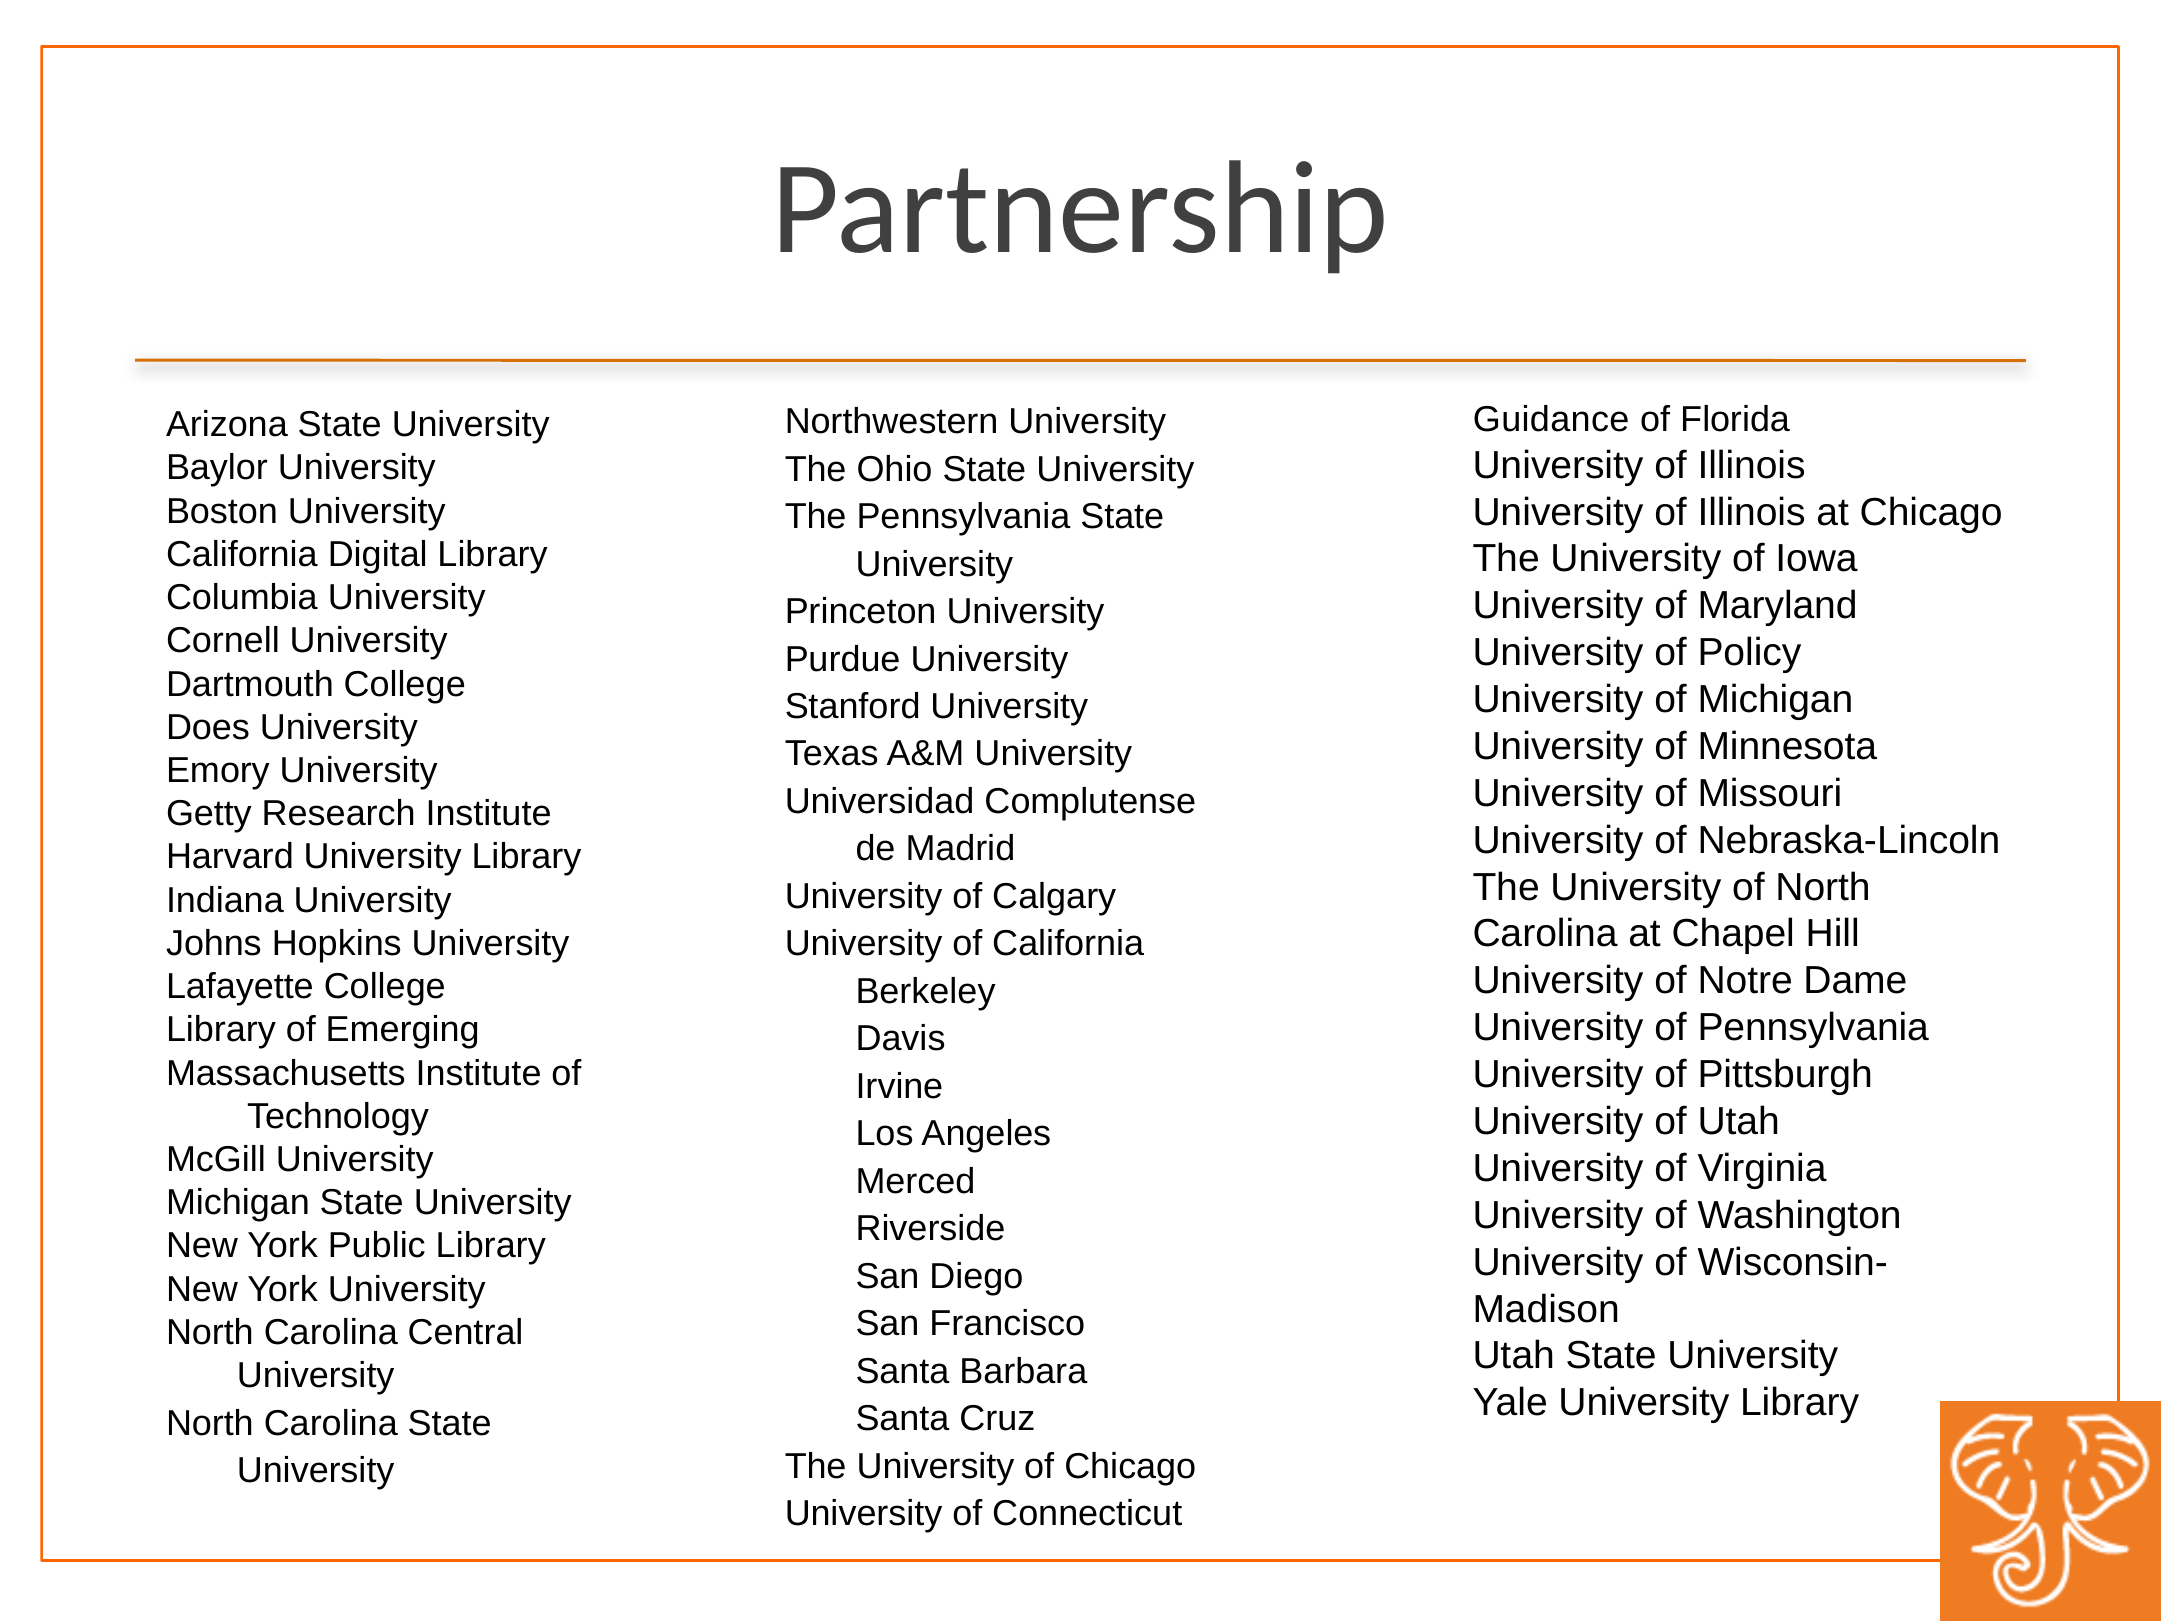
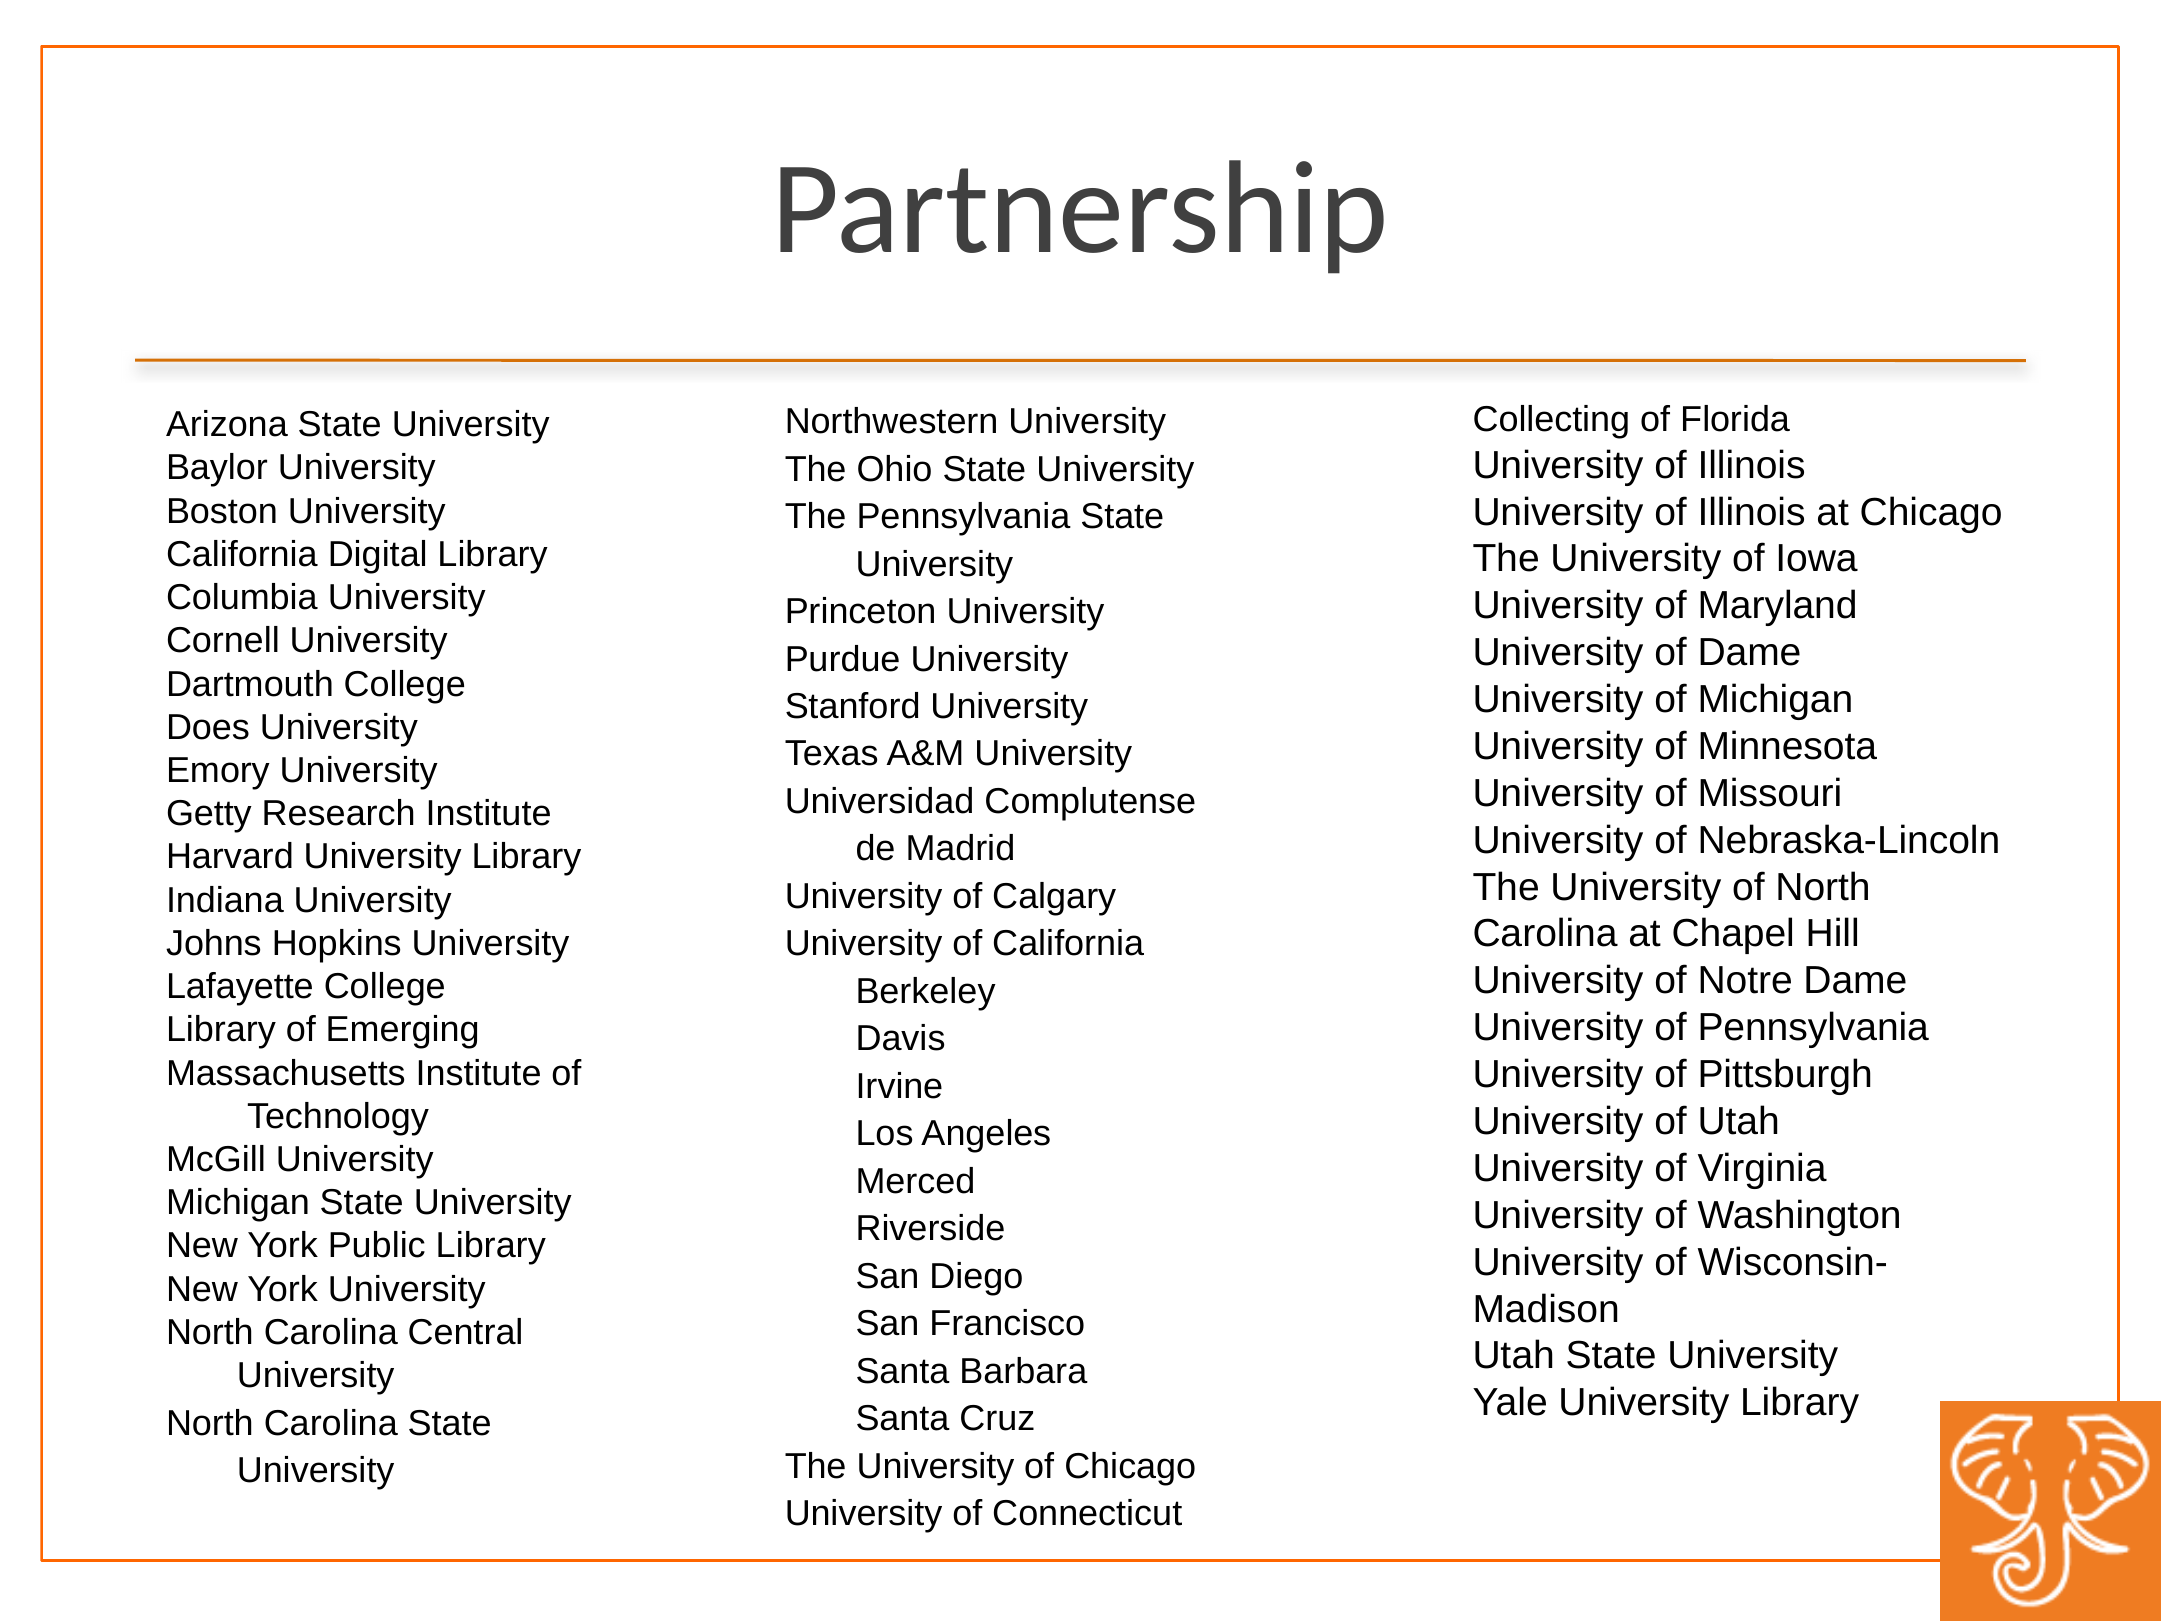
Guidance: Guidance -> Collecting (1551, 420)
of Policy: Policy -> Dame (1749, 653)
